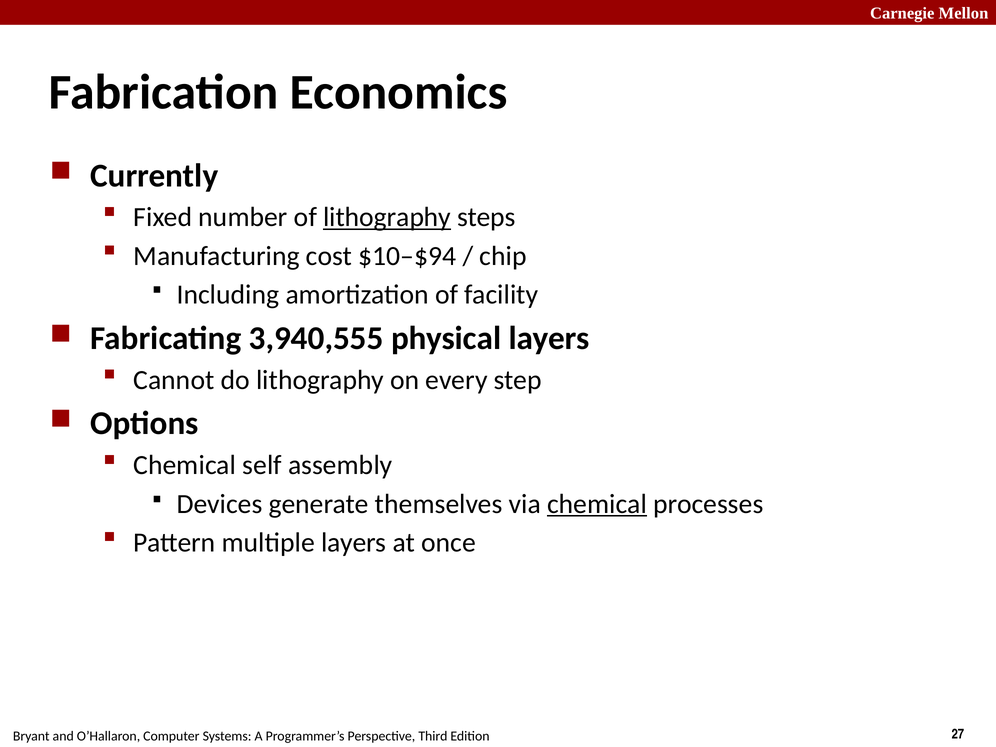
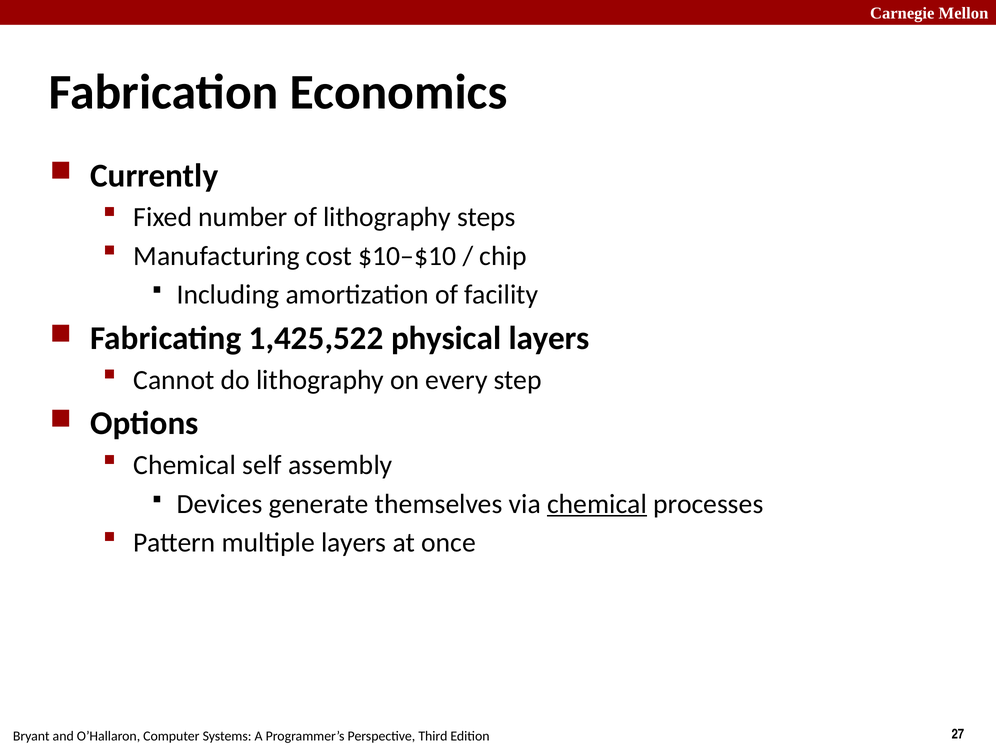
lithography underline: present -> none (387, 217)
$10–$94: $10–$94 -> $10–$10 (407, 256)
3,940,555: 3,940,555 -> 1,425,522 (316, 338)
